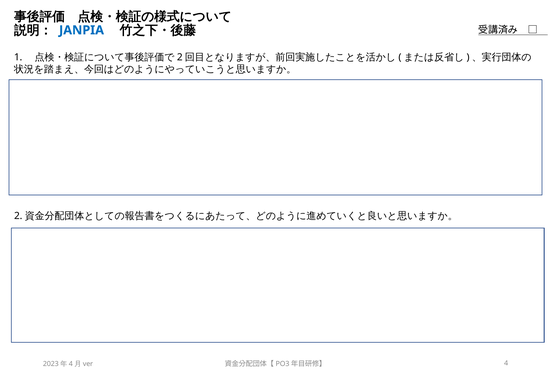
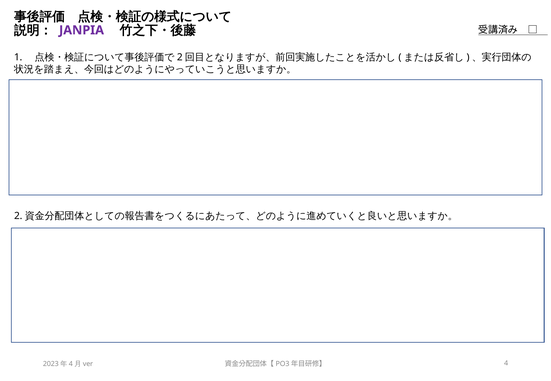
JANPIA colour: blue -> purple (82, 30)
